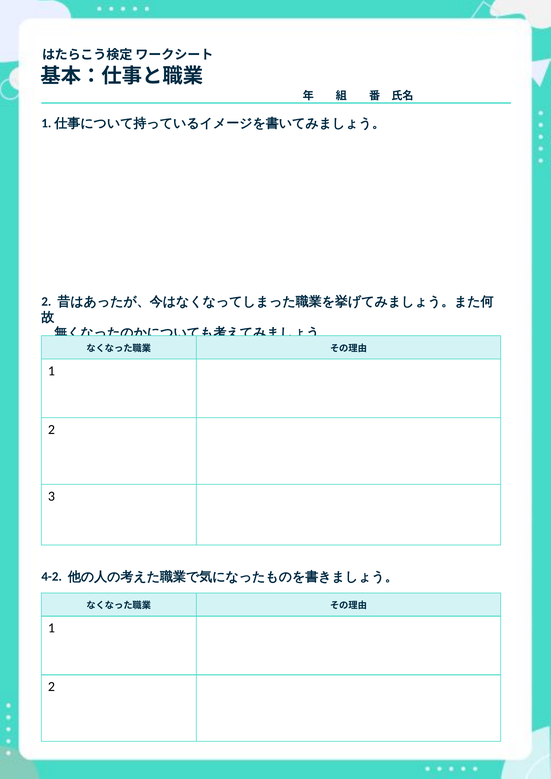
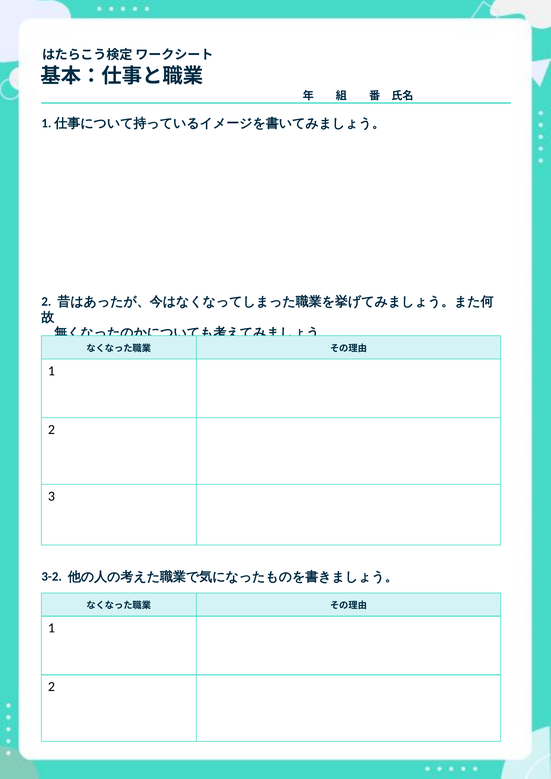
4-2: 4-2 -> 3-2 (52, 577)
